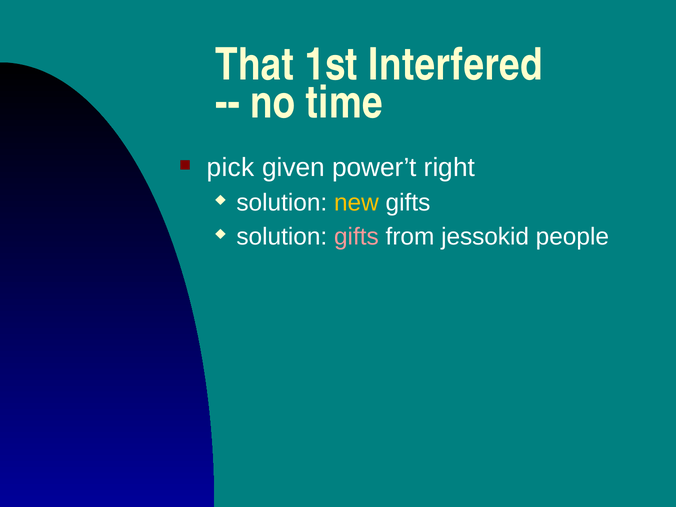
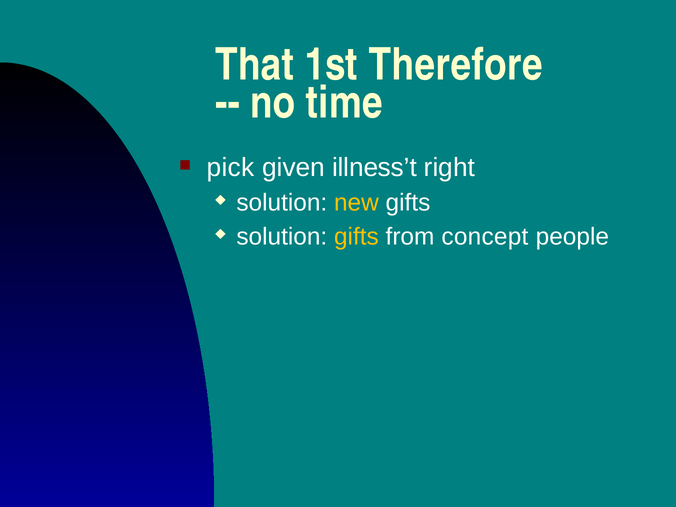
Interfered: Interfered -> Therefore (456, 65)
power’t: power’t -> illness’t (374, 167)
gifts colour: pink -> yellow (356, 237)
jessokid: jessokid -> concept (485, 237)
